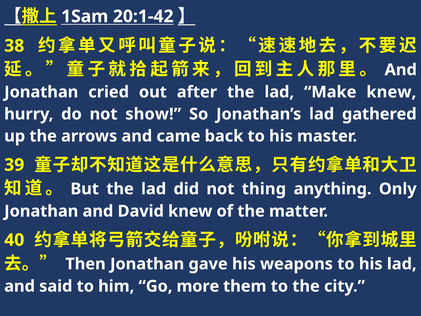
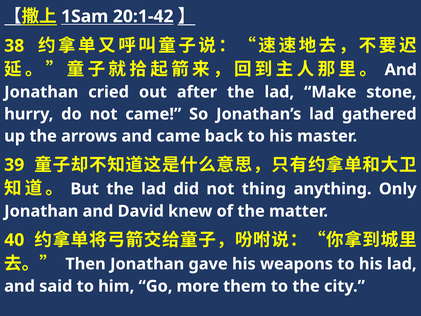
Make knew: knew -> stone (391, 92)
not show: show -> came (153, 114)
